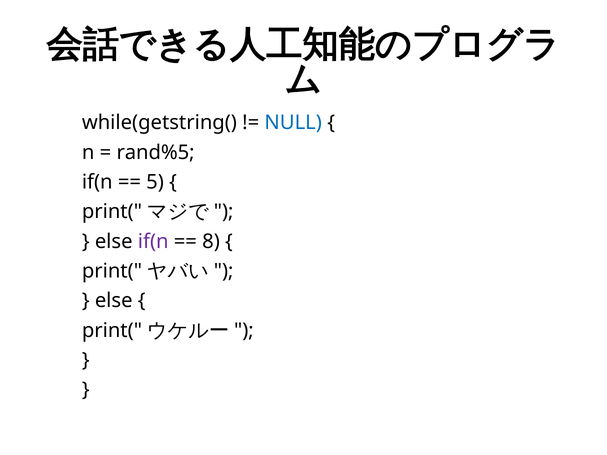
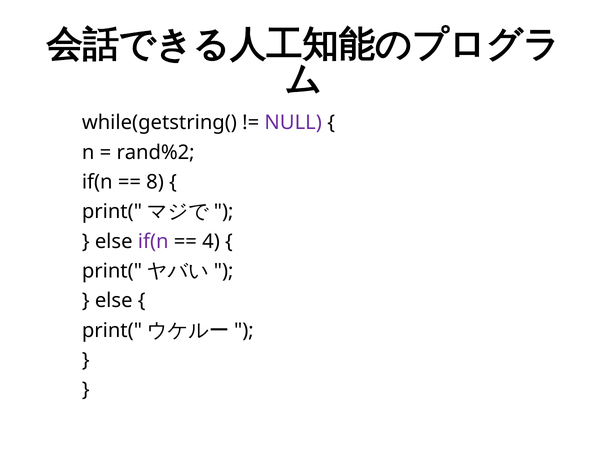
NULL colour: blue -> purple (293, 123)
rand%5: rand%5 -> rand%2 (156, 153)
5: 5 -> 8 (155, 182)
8: 8 -> 4 (211, 242)
